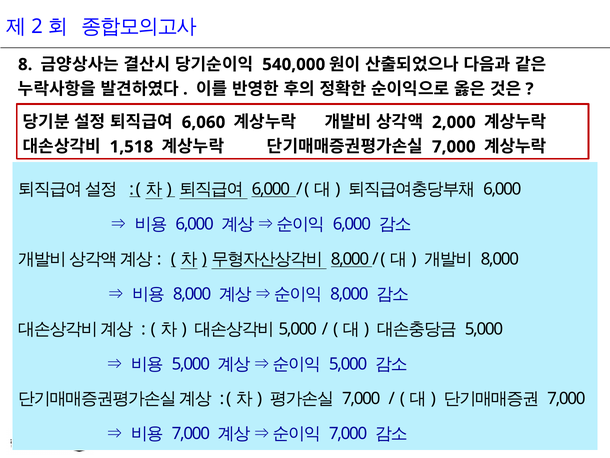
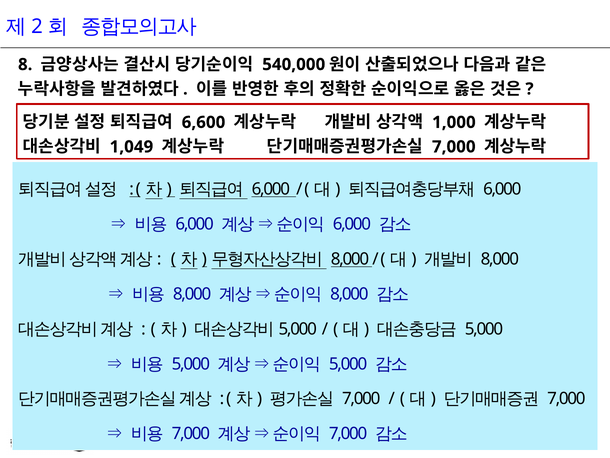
6,060: 6,060 -> 6,600 (203, 122)
2,000: 2,000 -> 1,000 (454, 122)
1,518: 1,518 -> 1,049 (131, 147)
